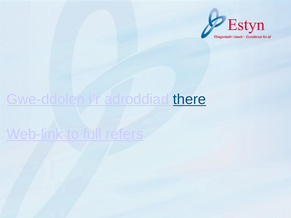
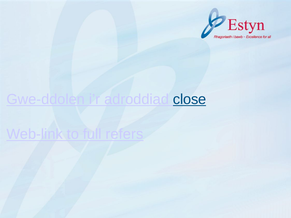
there: there -> close (190, 99)
